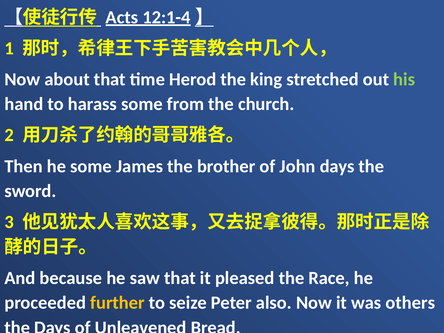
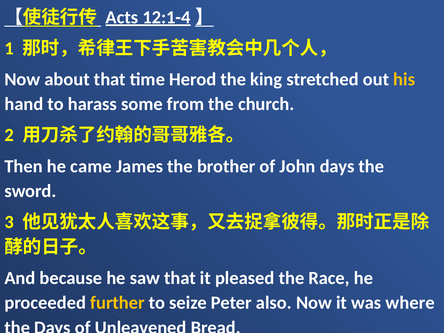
his colour: light green -> yellow (404, 79)
he some: some -> came (91, 166)
others: others -> where (410, 303)
